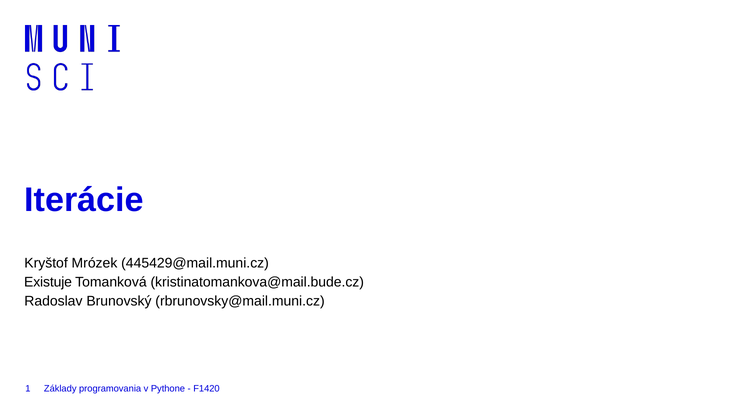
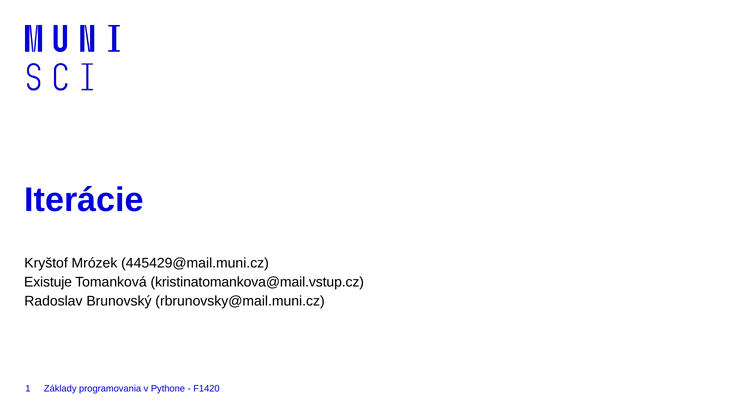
kristinatomankova@mail.bude.cz: kristinatomankova@mail.bude.cz -> kristinatomankova@mail.vstup.cz (257, 282)
